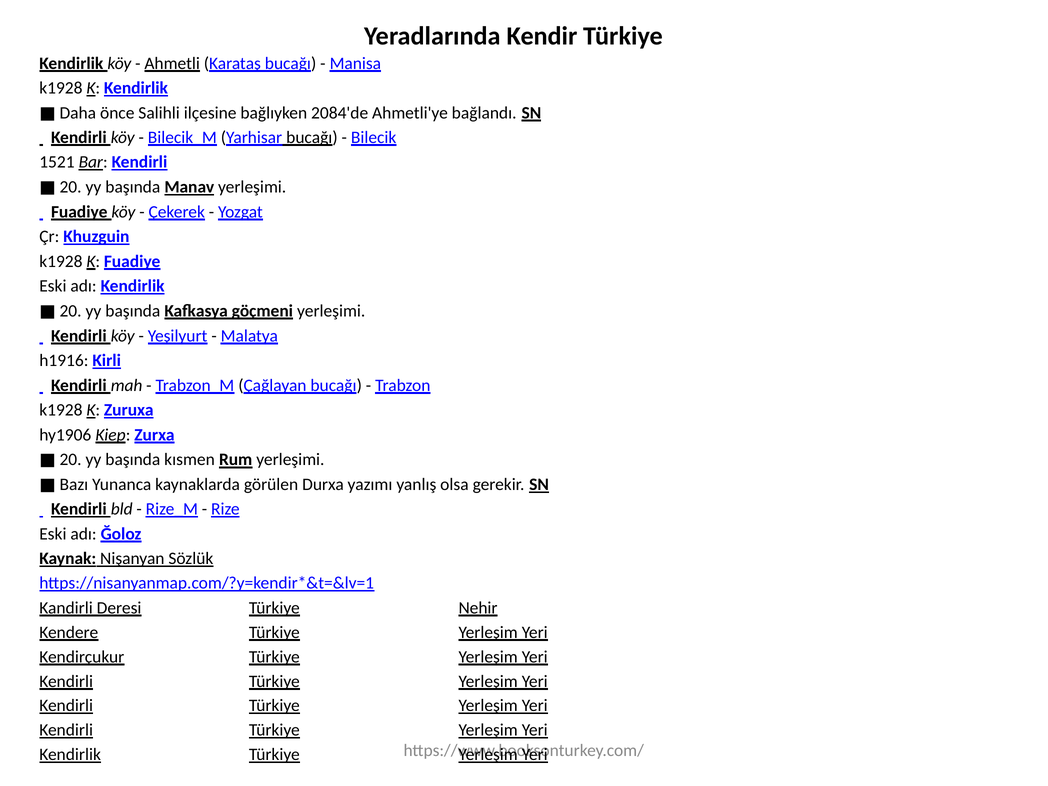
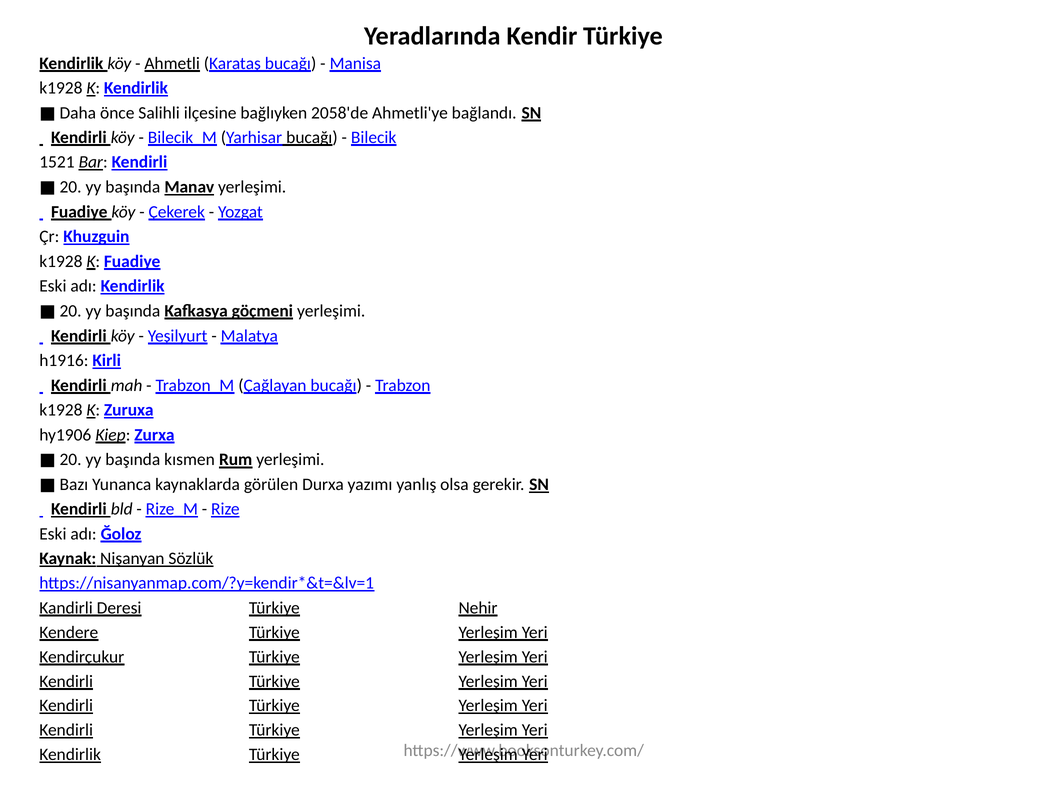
2084'de: 2084'de -> 2058'de (340, 113)
